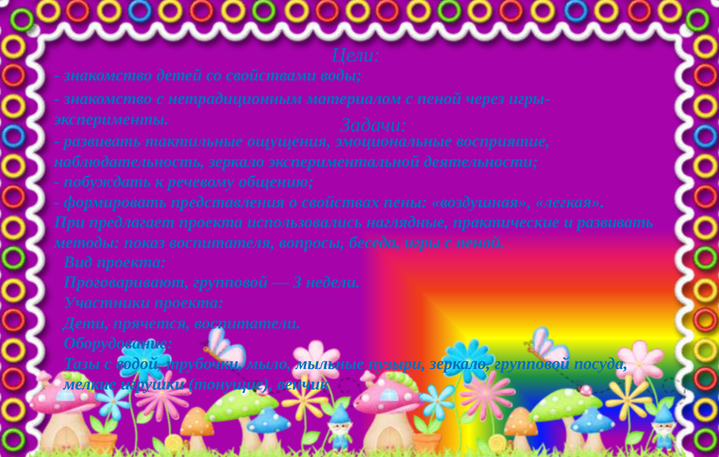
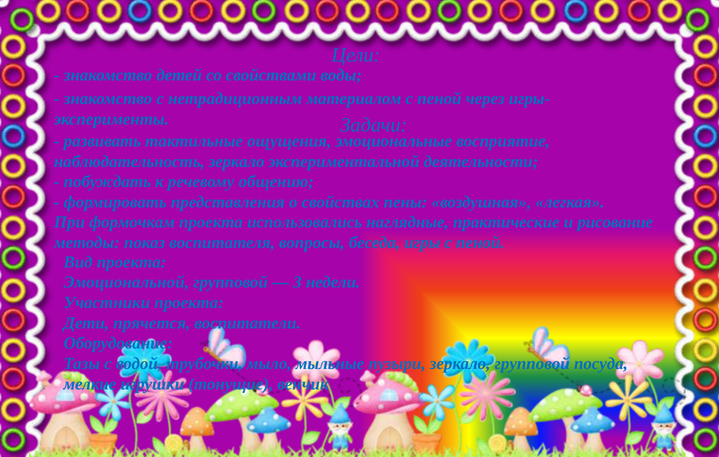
предлагает: предлагает -> формочкам (132, 222)
и развивать: развивать -> рисование (615, 222)
Проговаривают: Проговаривают -> Эмоциональной (126, 282)
